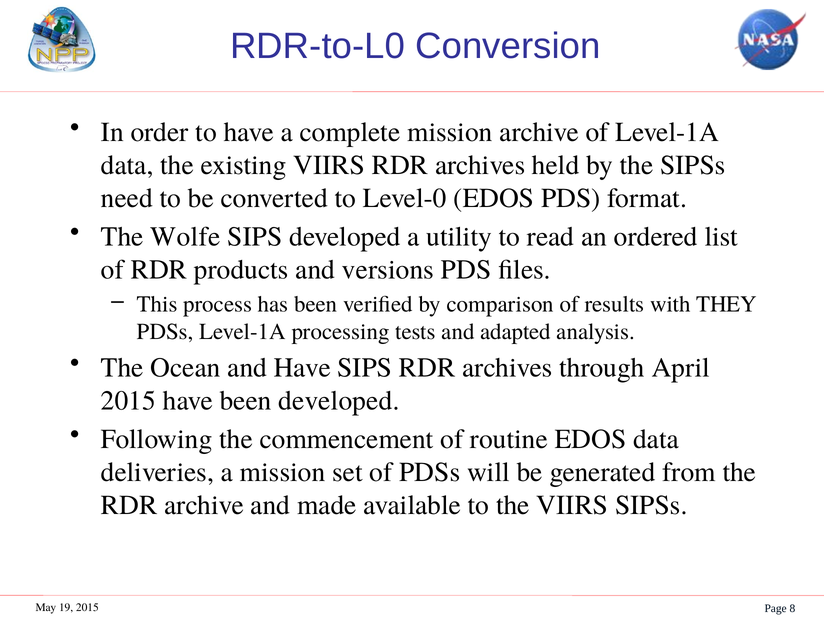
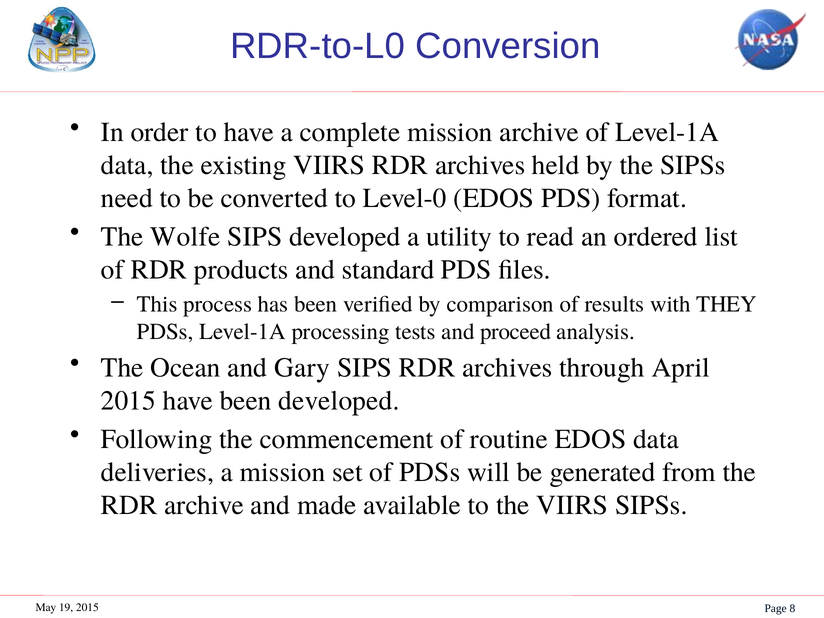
versions: versions -> standard (388, 270)
adapted: adapted -> proceed (516, 332)
and Have: Have -> Gary (302, 368)
